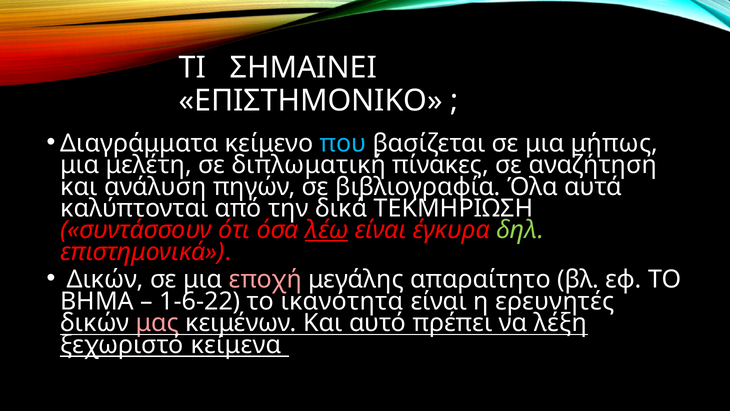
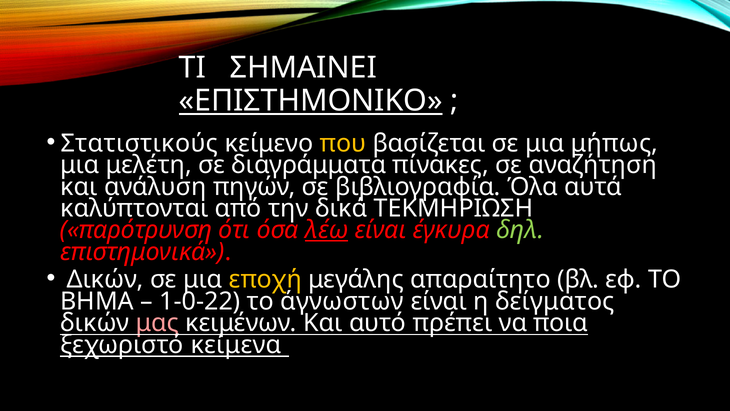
ΕΠΙΣΤΗΜΟΝΙΚΟ underline: none -> present (311, 101)
Διαγράμματα: Διαγράμματα -> Στατιστικούς (139, 143)
που colour: light blue -> yellow (343, 143)
διπλωματική: διπλωματική -> διαγράμματα (309, 165)
συντάσσουν: συντάσσουν -> παρότρυνση (136, 230)
εποχή colour: pink -> yellow (265, 279)
1-6-22: 1-6-22 -> 1-0-22 (200, 301)
ικανότητα: ικανότητα -> άγνωστων (342, 301)
ερευνητές: ερευνητές -> δείγματος (555, 301)
λέξη: λέξη -> ποια (561, 323)
